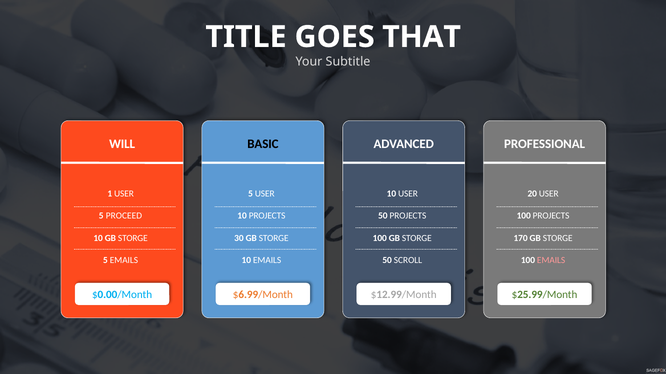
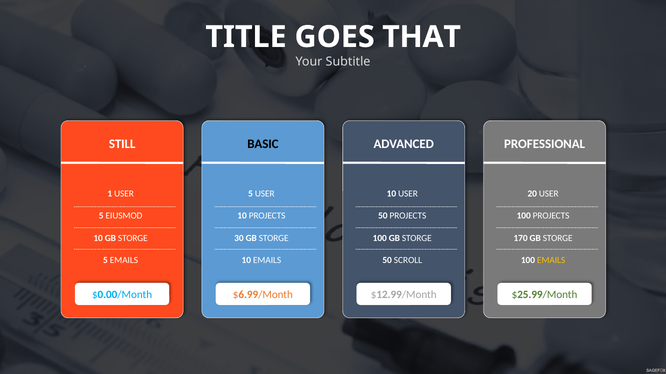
WILL: WILL -> STILL (122, 144)
PROCEED: PROCEED -> EIUSMOD (124, 216)
EMAILS colour: pink -> yellow (551, 261)
